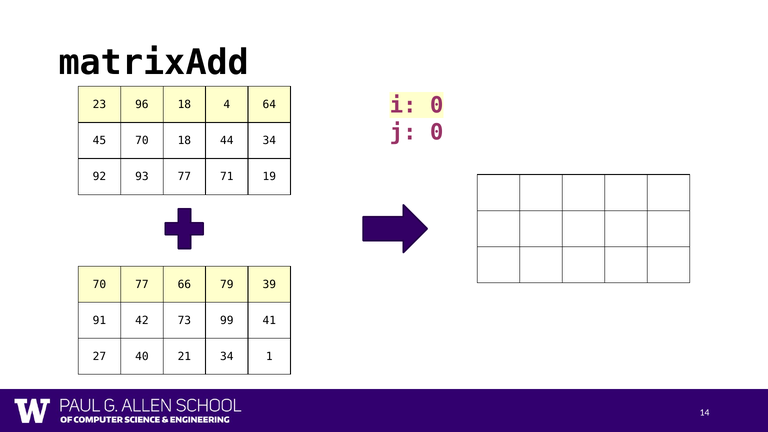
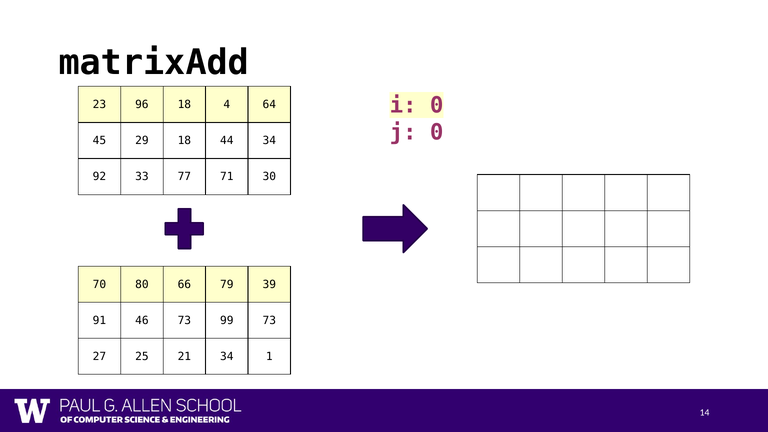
45 70: 70 -> 29 (142, 141)
92 93: 93 -> 33 (142, 177)
19: 19 -> 30 (269, 177)
70 77: 77 -> 80 (142, 284)
42: 42 -> 46 (142, 320)
99 41: 41 -> 73 (269, 320)
40: 40 -> 25 (142, 357)
